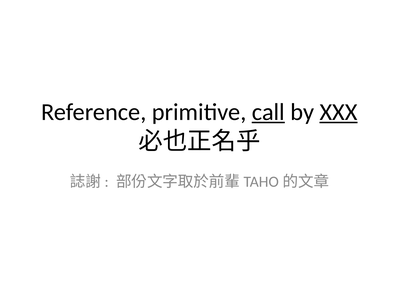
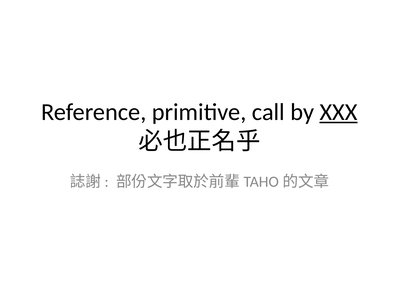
call underline: present -> none (268, 112)
